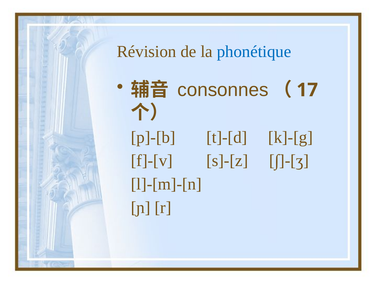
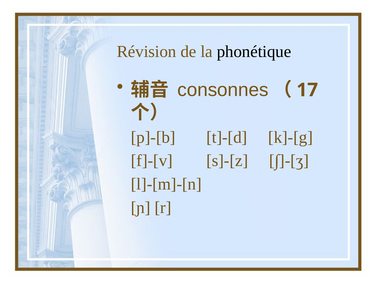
phonétique colour: blue -> black (254, 51)
